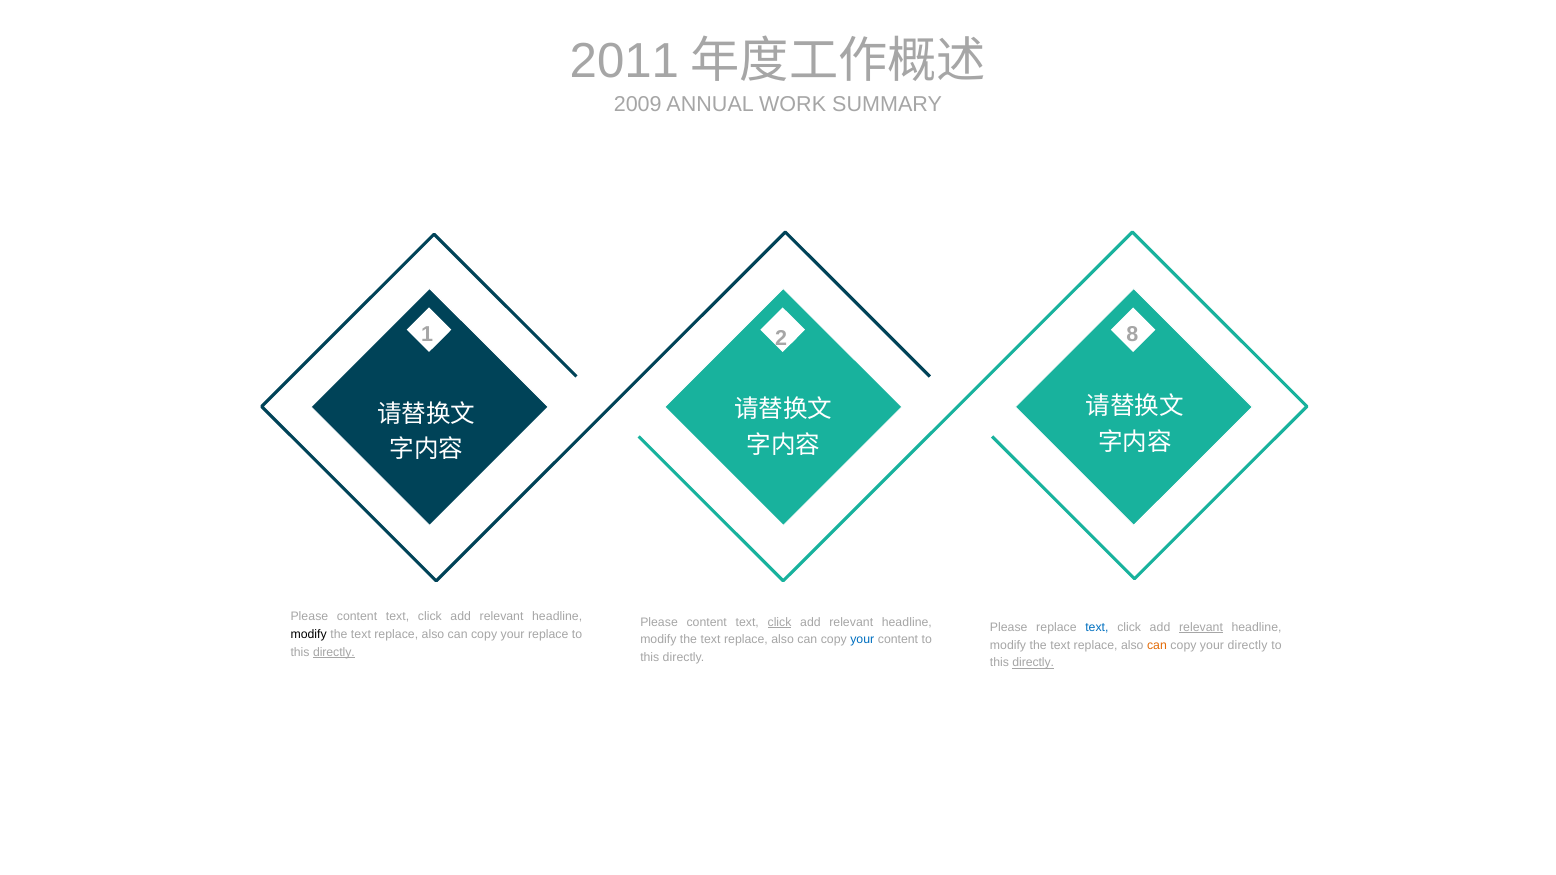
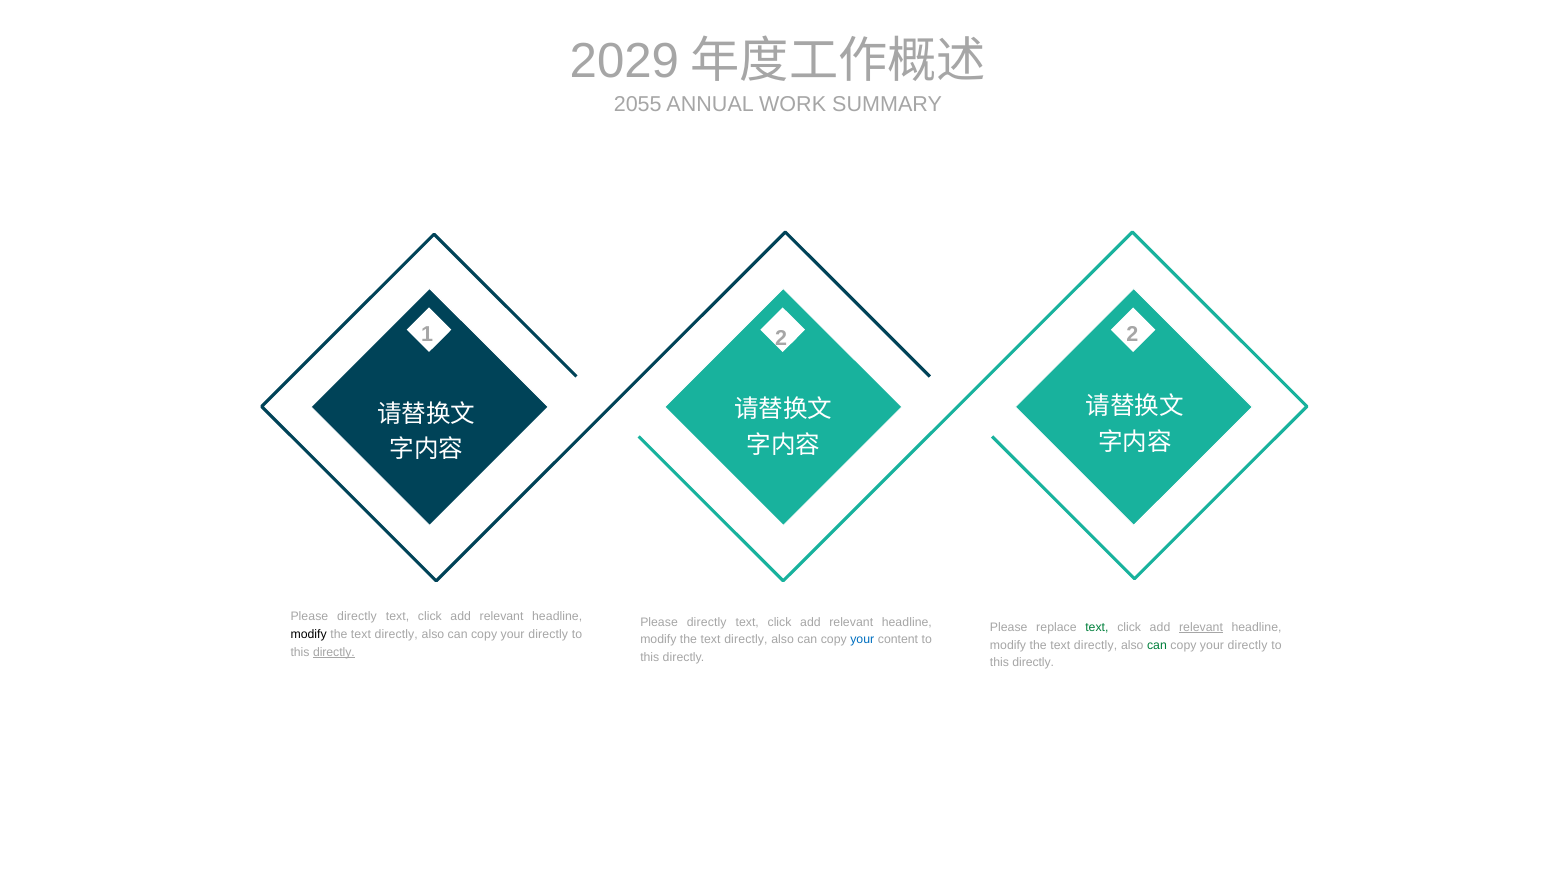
2011: 2011 -> 2029 (624, 61)
2009: 2009 -> 2055 (638, 104)
2 8: 8 -> 2 (1132, 334)
content: content -> directly (357, 617)
content: content -> directly (707, 622)
click underline: present -> none (780, 622)
text colour: blue -> green (1097, 628)
replace: replace -> directly (396, 635)
replace: replace -> directly (548, 635)
replace: replace -> directly (746, 640)
replace: replace -> directly (1096, 645)
can colour: orange -> green (1157, 645)
directly underline: present -> none (1033, 663)
